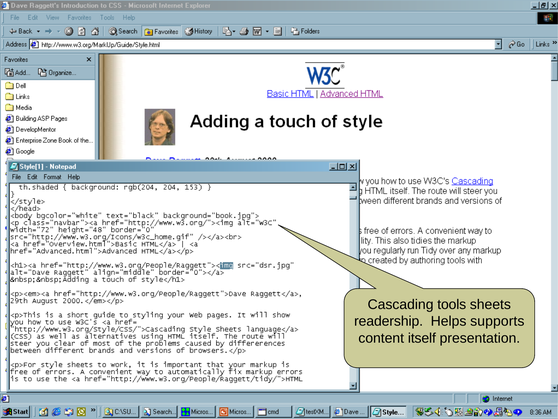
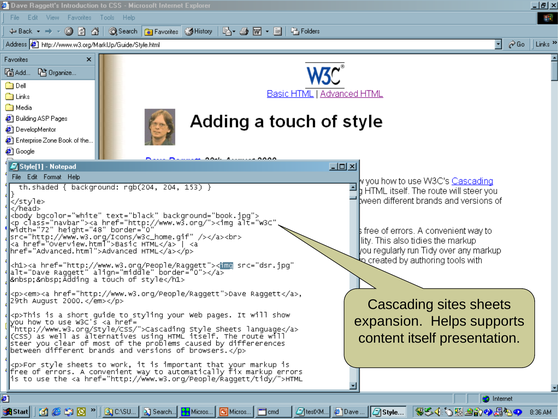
tools: tools -> sites (452, 304)
readership: readership -> expansion (388, 321)
